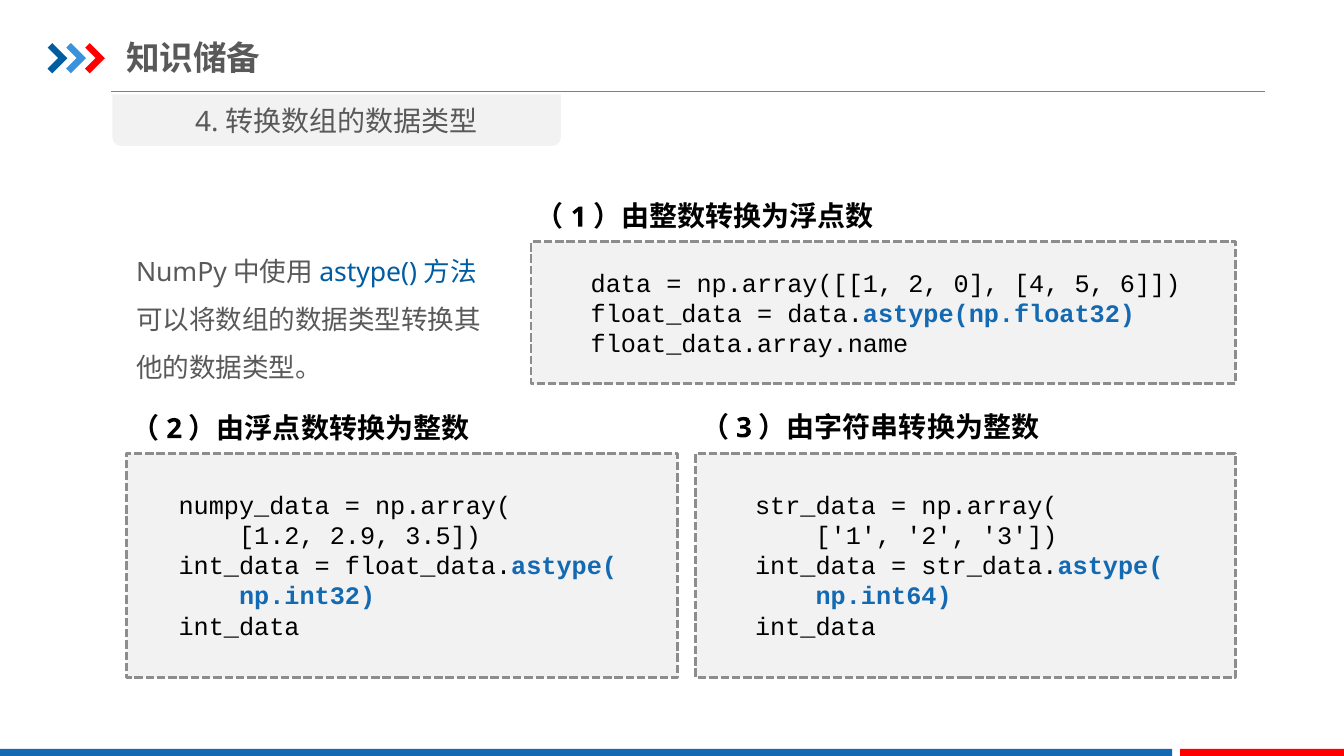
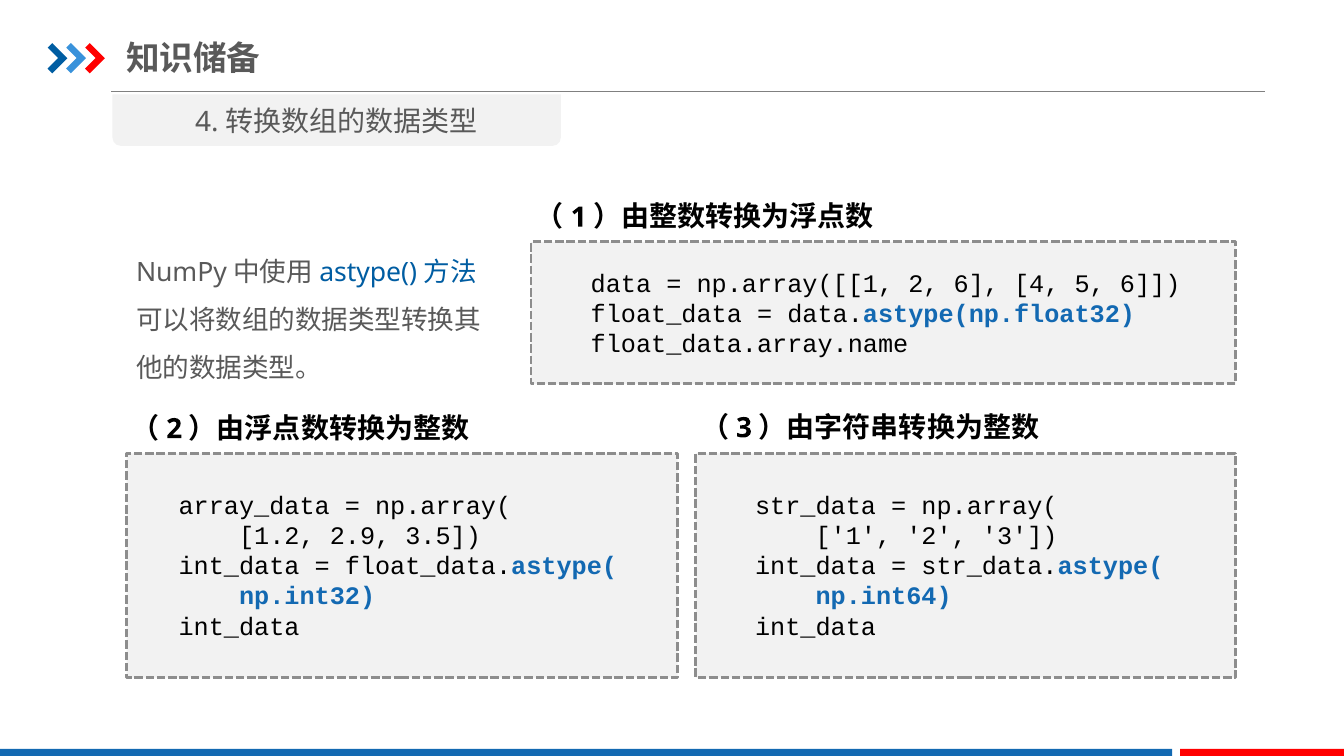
2 0: 0 -> 6 (976, 284)
numpy_data: numpy_data -> array_data (254, 506)
